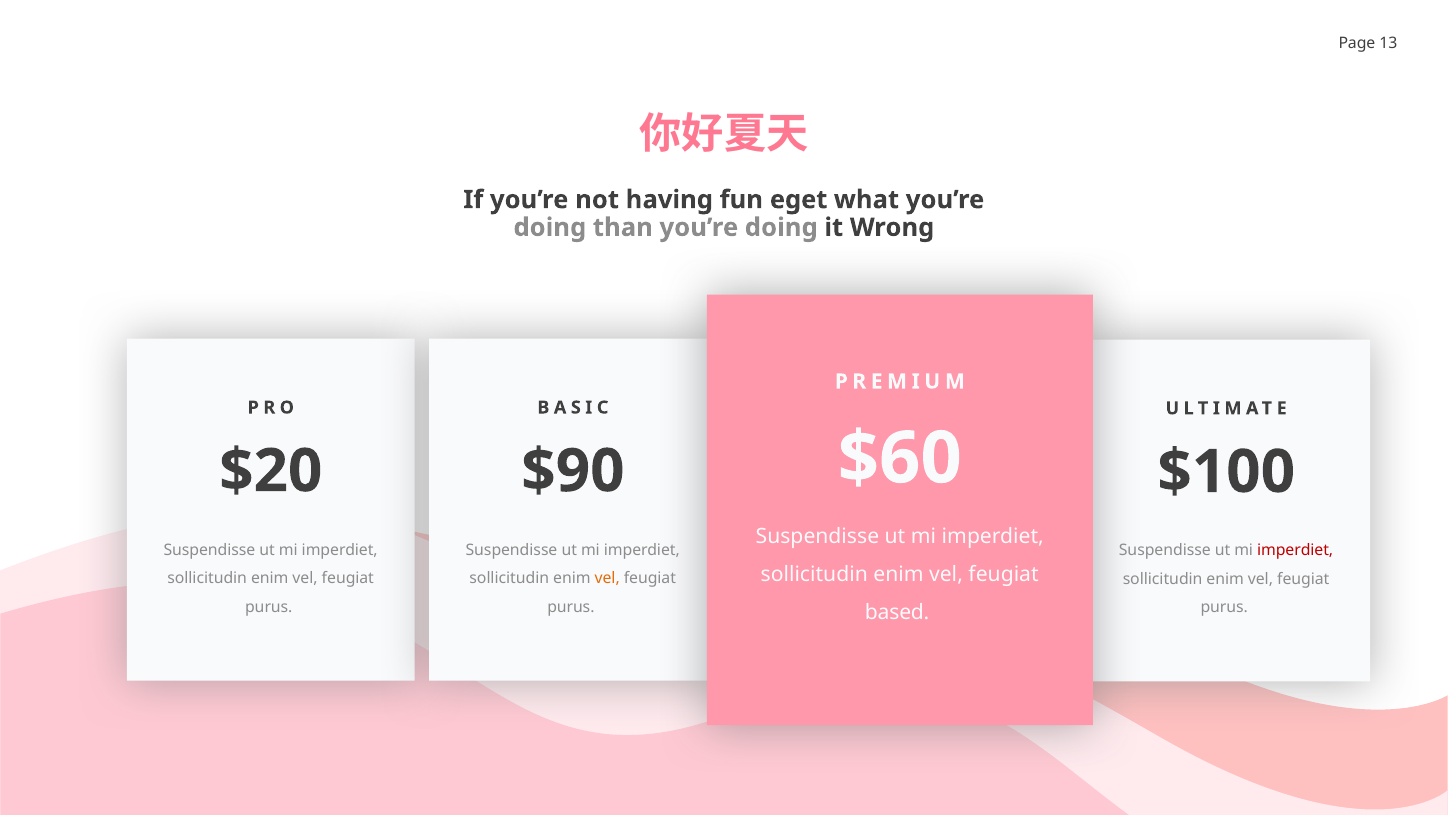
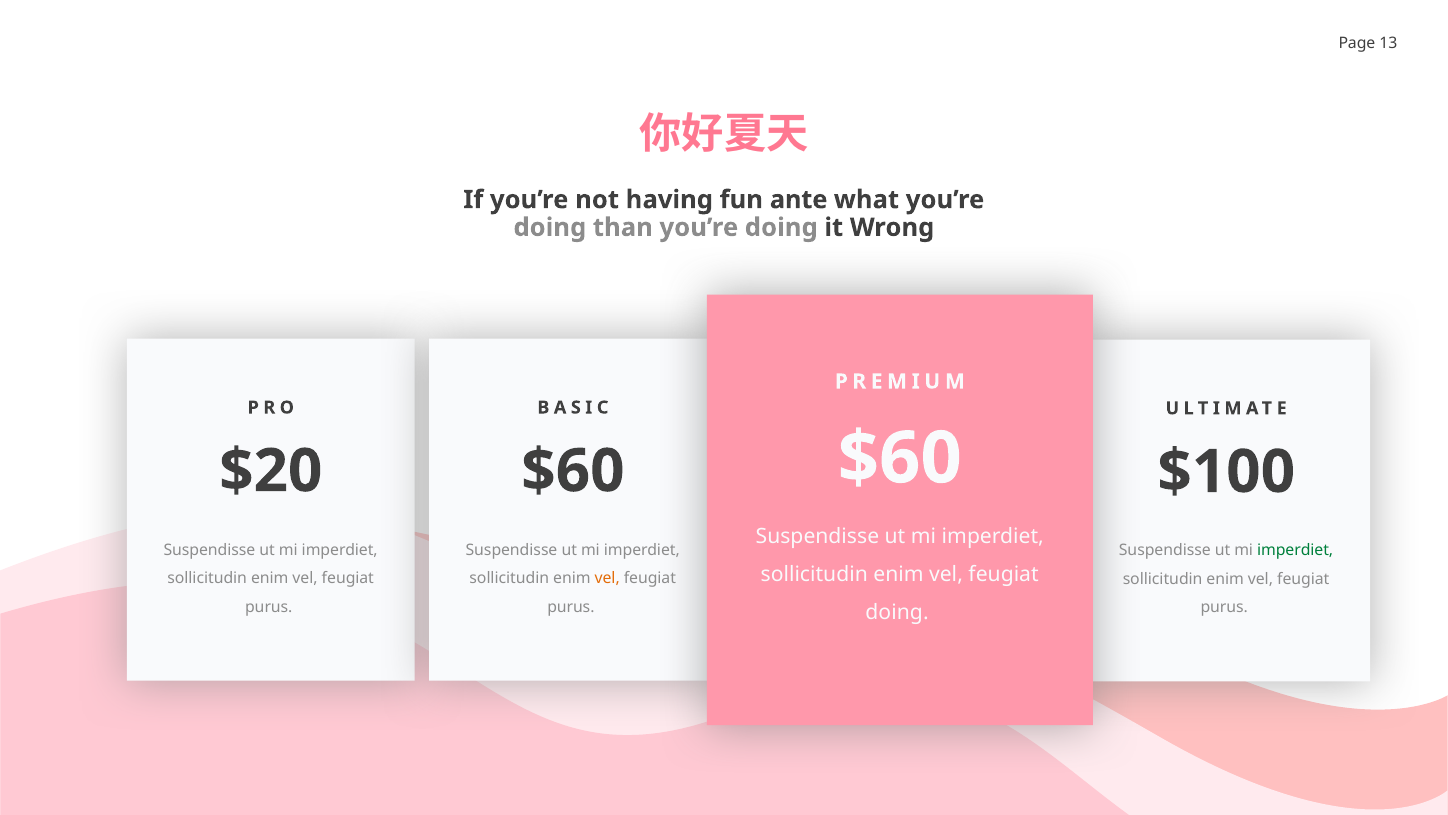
eget: eget -> ante (799, 200)
$90: $90 -> $60 (573, 471)
imperdiet colour: red -> green (1295, 550)
based: based -> doing (897, 612)
